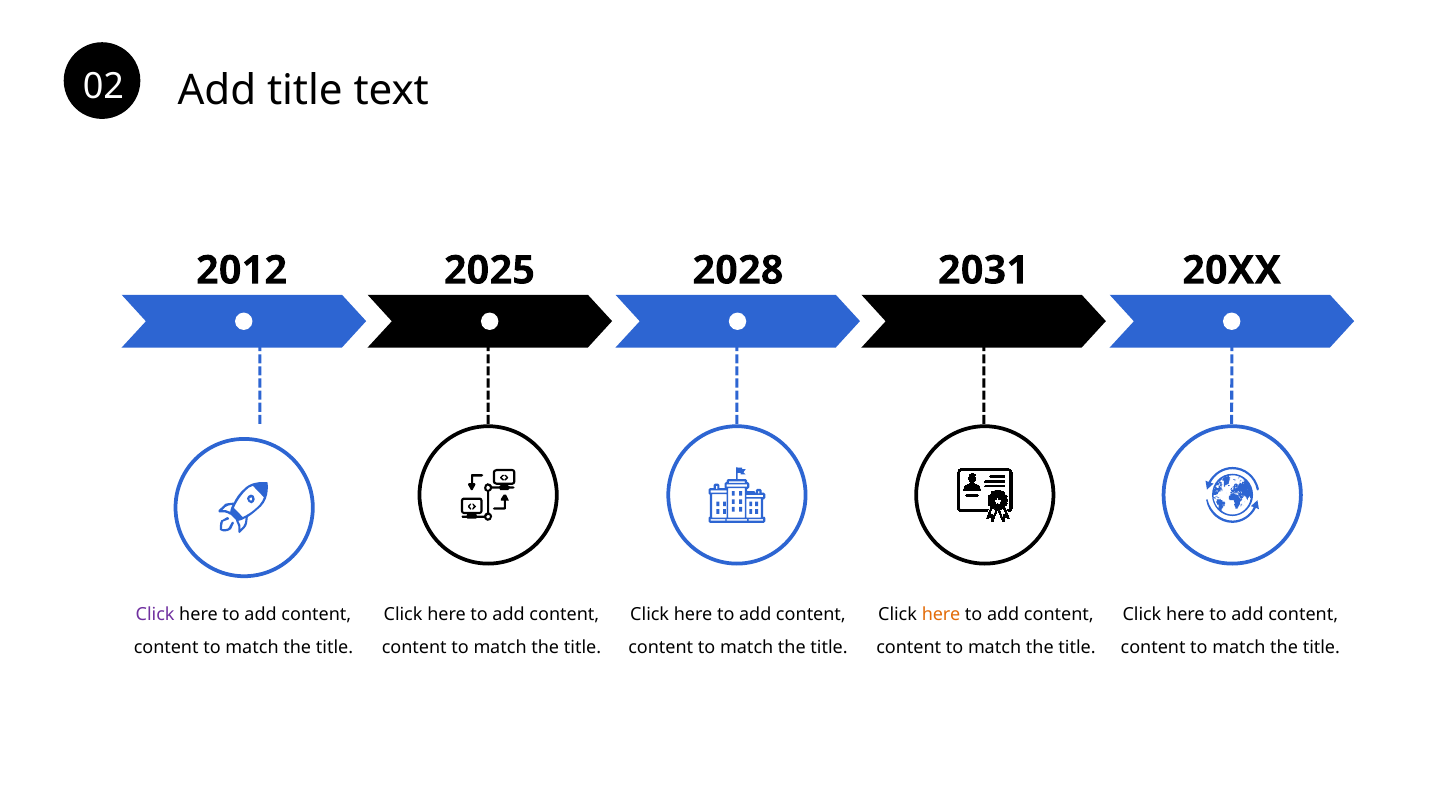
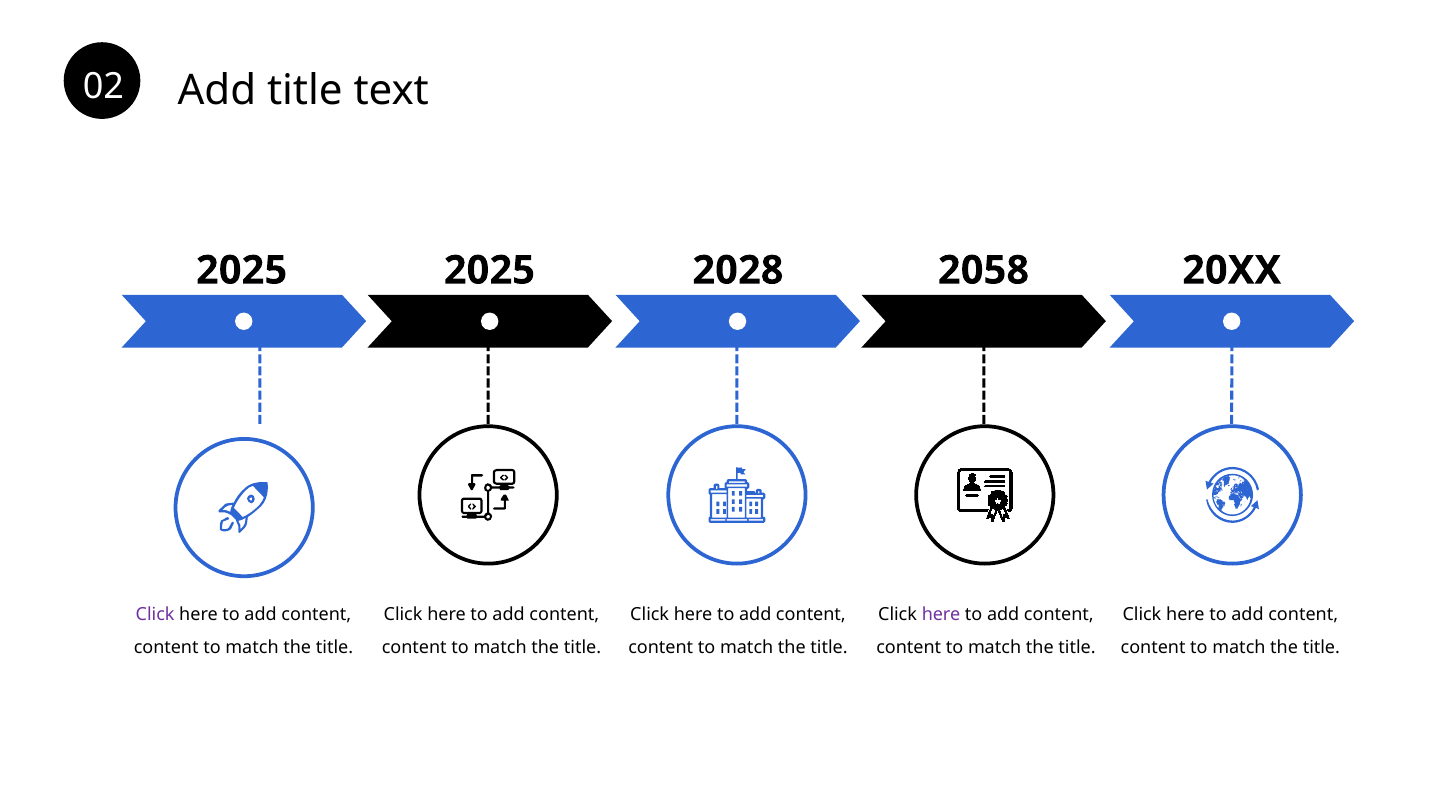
2012: 2012 -> 2025 (242, 270)
2031: 2031 -> 2058 (984, 270)
here colour: orange -> purple (941, 614)
